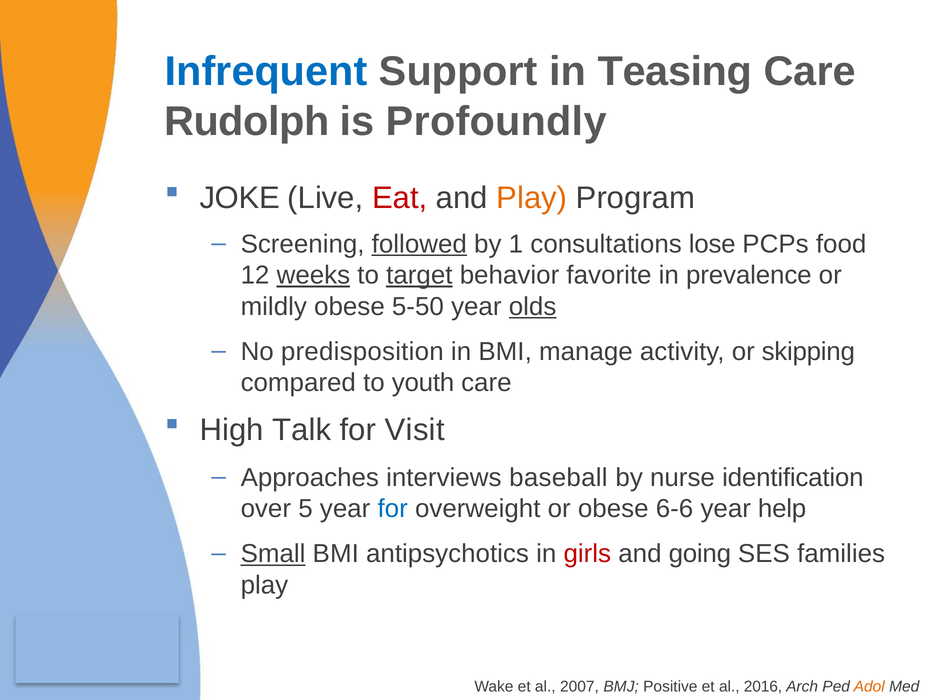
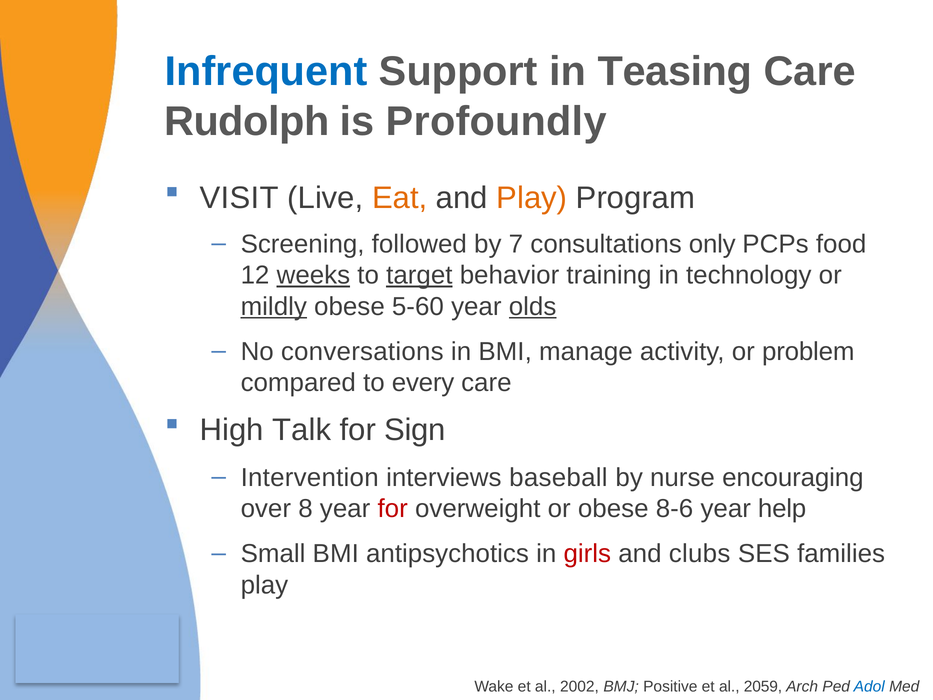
JOKE: JOKE -> VISIT (239, 198)
Eat colour: red -> orange (400, 198)
followed underline: present -> none (419, 244)
1: 1 -> 7 (516, 244)
lose: lose -> only (712, 244)
favorite: favorite -> training (609, 275)
prevalence: prevalence -> technology (749, 275)
mildly underline: none -> present (274, 306)
5-50: 5-50 -> 5-60 (418, 306)
predisposition: predisposition -> conversations (362, 351)
skipping: skipping -> problem (808, 351)
youth: youth -> every (423, 383)
Visit: Visit -> Sign (415, 430)
Approaches: Approaches -> Intervention (310, 477)
identification: identification -> encouraging (793, 477)
5: 5 -> 8 (305, 509)
for colour: blue -> red (393, 509)
6-6: 6-6 -> 8-6 (675, 509)
Small underline: present -> none (273, 554)
going: going -> clubs (700, 554)
2007: 2007 -> 2002 (579, 686)
2016: 2016 -> 2059 (763, 686)
Adol colour: orange -> blue (869, 686)
